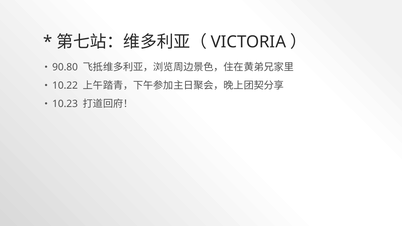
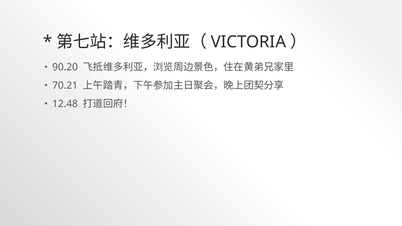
90.80: 90.80 -> 90.20 (65, 67)
10.22: 10.22 -> 70.21 (65, 86)
10.23: 10.23 -> 12.48 (65, 104)
